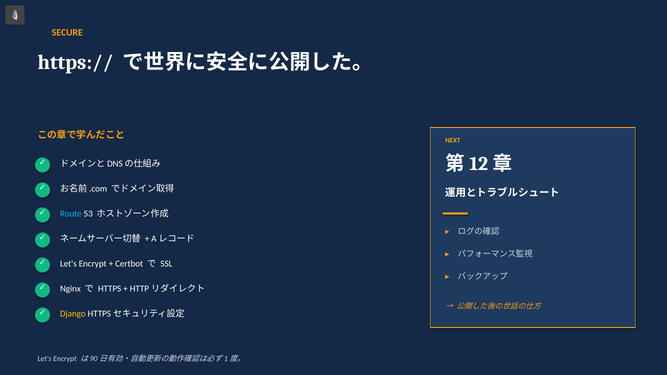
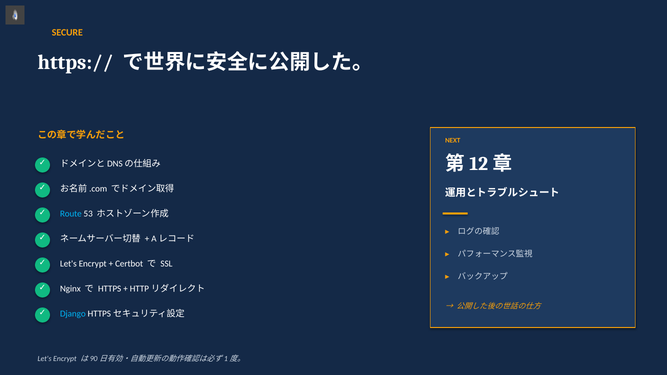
Django colour: yellow -> light blue (73, 314)
